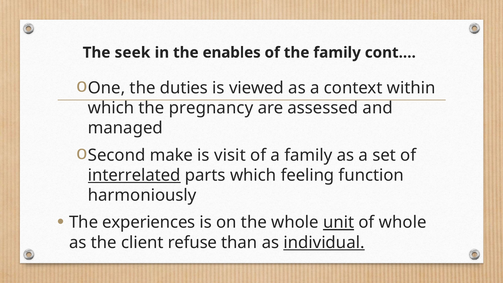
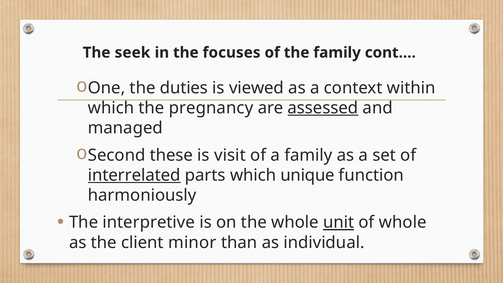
enables: enables -> focuses (232, 53)
assessed underline: none -> present (323, 108)
make: make -> these (171, 155)
feeling: feeling -> unique (308, 175)
experiences: experiences -> interpretive (149, 222)
refuse: refuse -> minor (192, 243)
individual underline: present -> none (324, 243)
